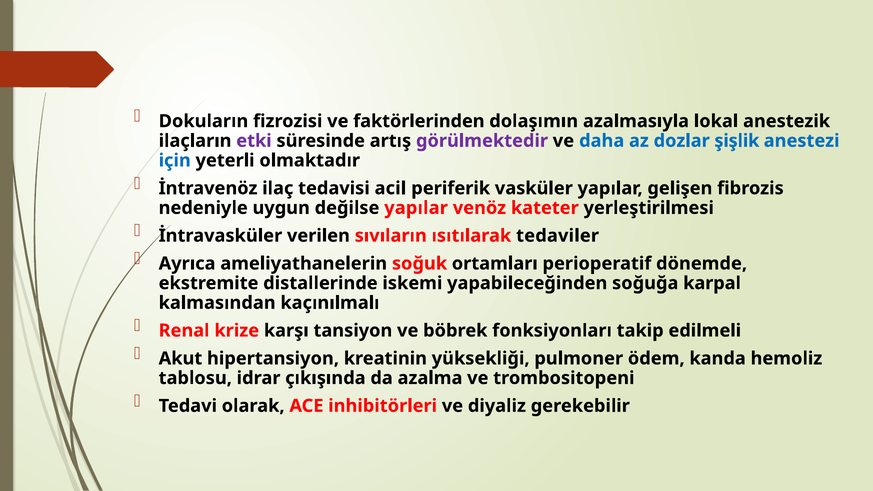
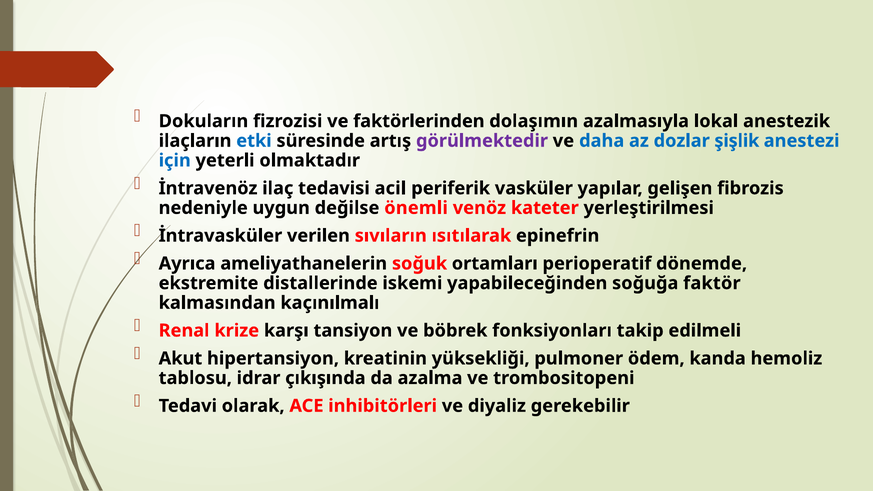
etki colour: purple -> blue (254, 141)
değilse yapılar: yapılar -> önemli (416, 208)
tedaviler: tedaviler -> epinefrin (558, 236)
karpal: karpal -> faktör (712, 283)
